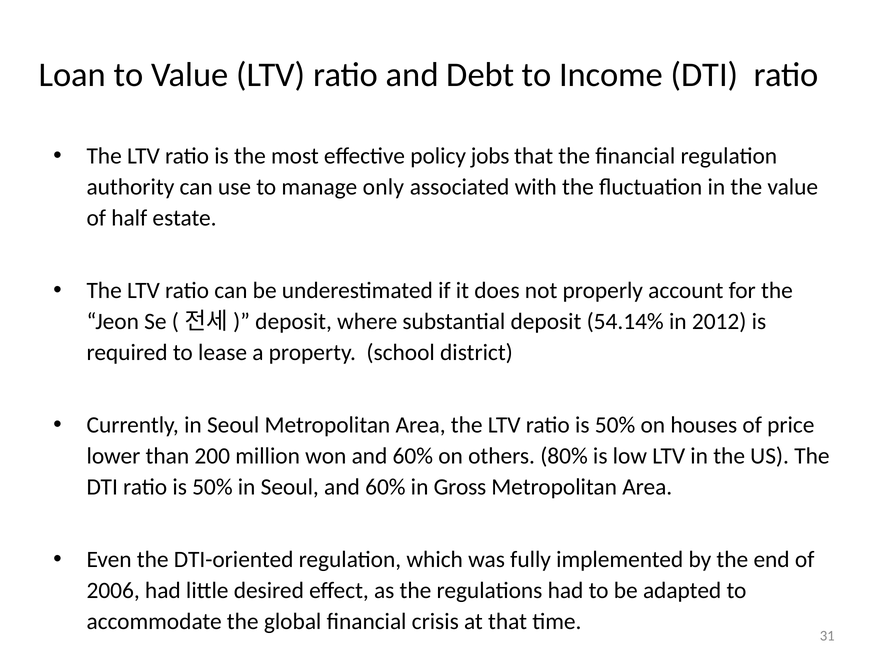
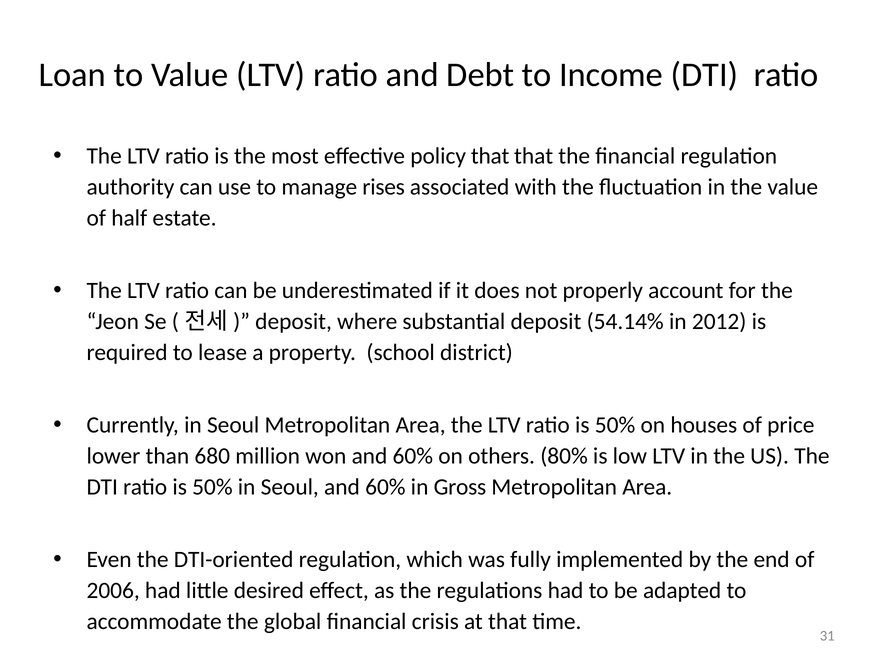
policy jobs: jobs -> that (490, 156)
only: only -> rises (384, 187)
200: 200 -> 680 (212, 456)
